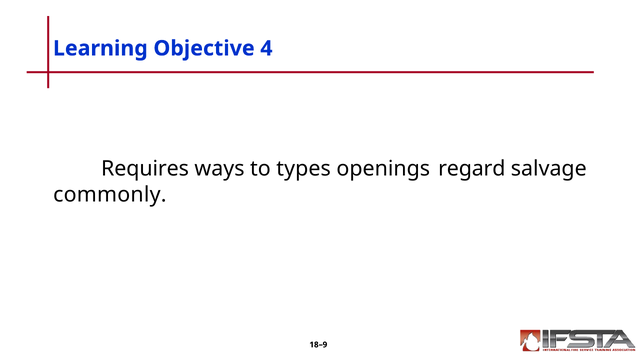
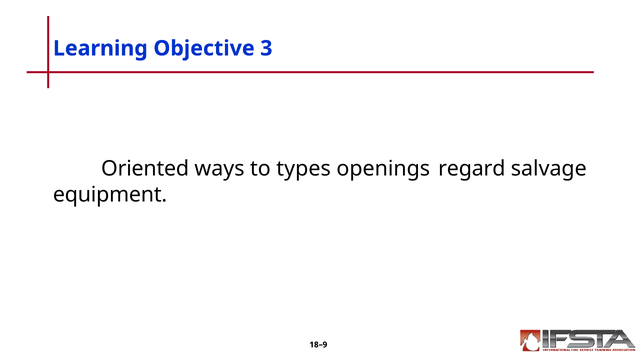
4: 4 -> 3 (266, 48)
Requires: Requires -> Oriented (145, 169)
commonly: commonly -> equipment (110, 195)
